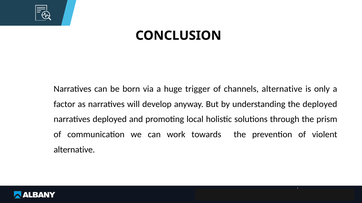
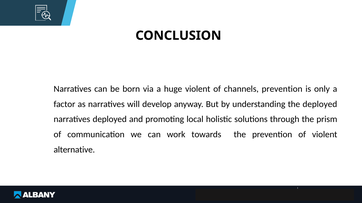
huge trigger: trigger -> violent (198, 89)
channels alternative: alternative -> prevention (282, 89)
